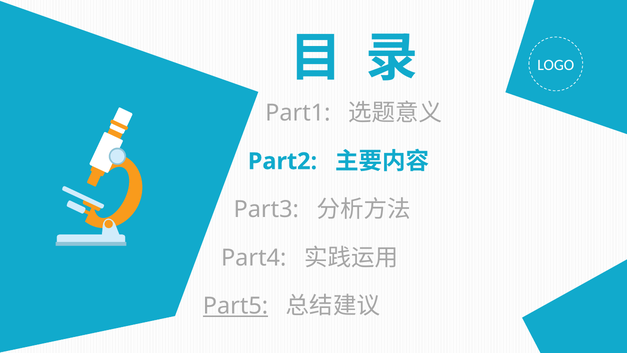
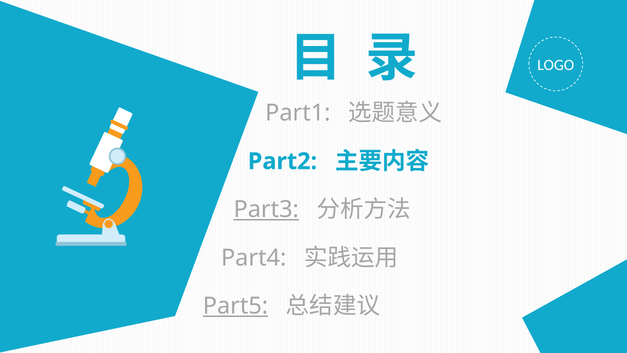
Part3 underline: none -> present (266, 209)
